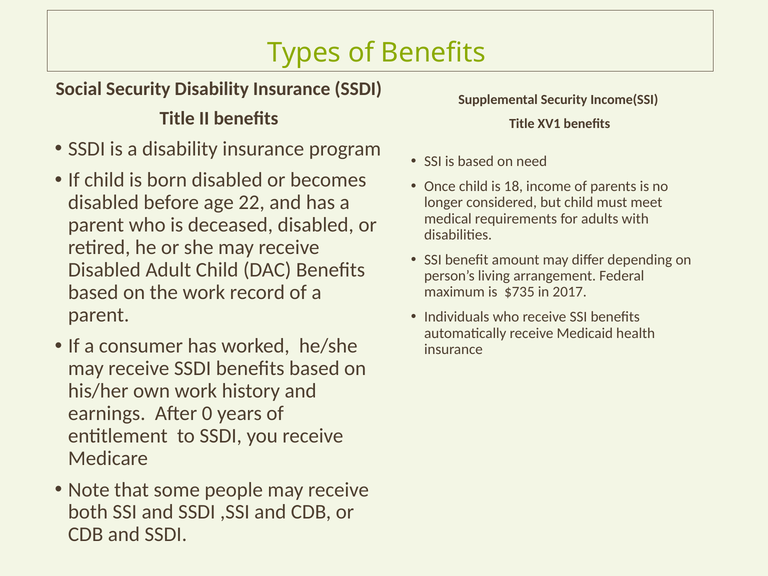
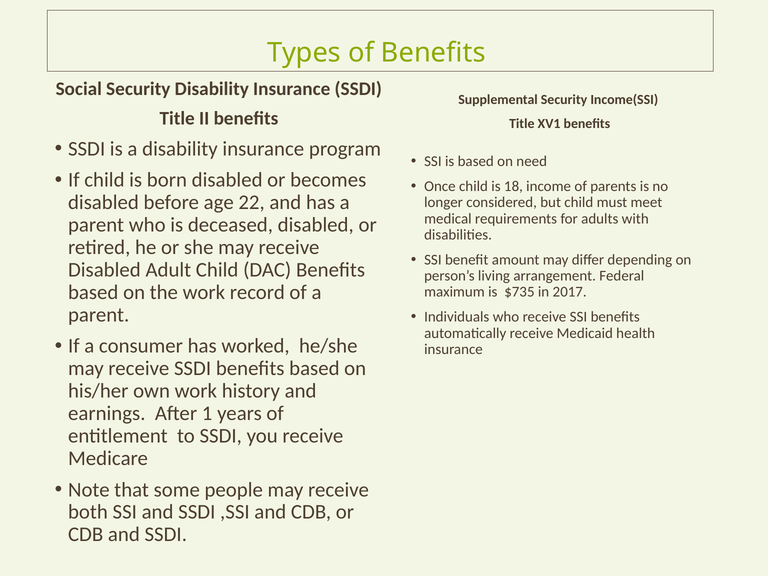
0: 0 -> 1 (207, 413)
